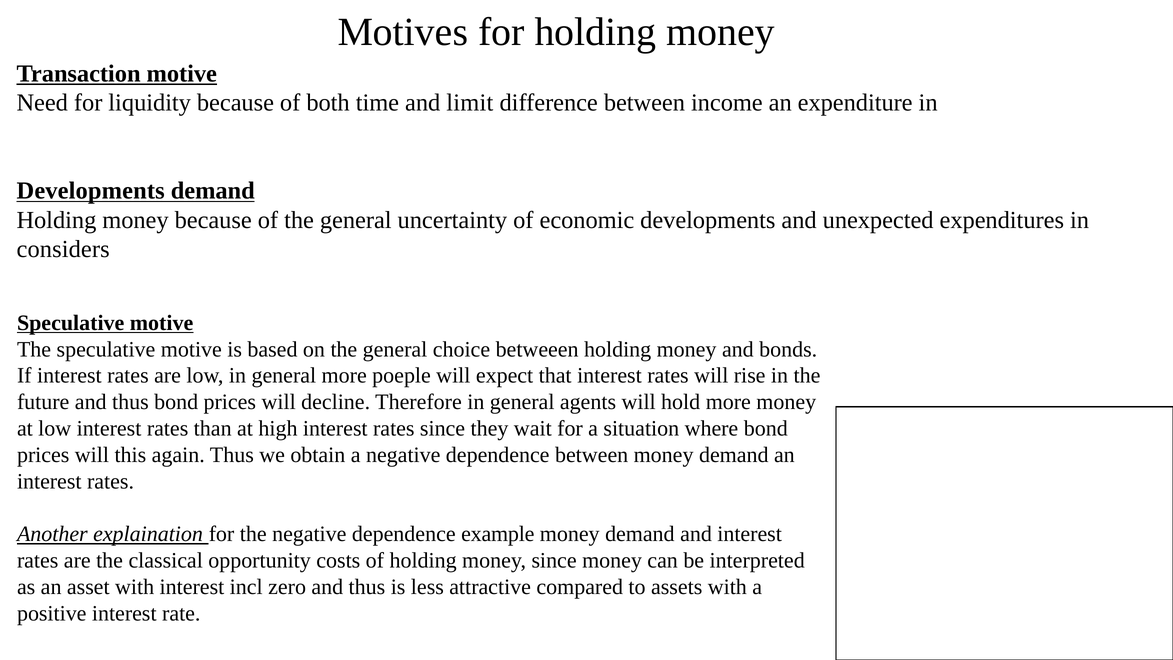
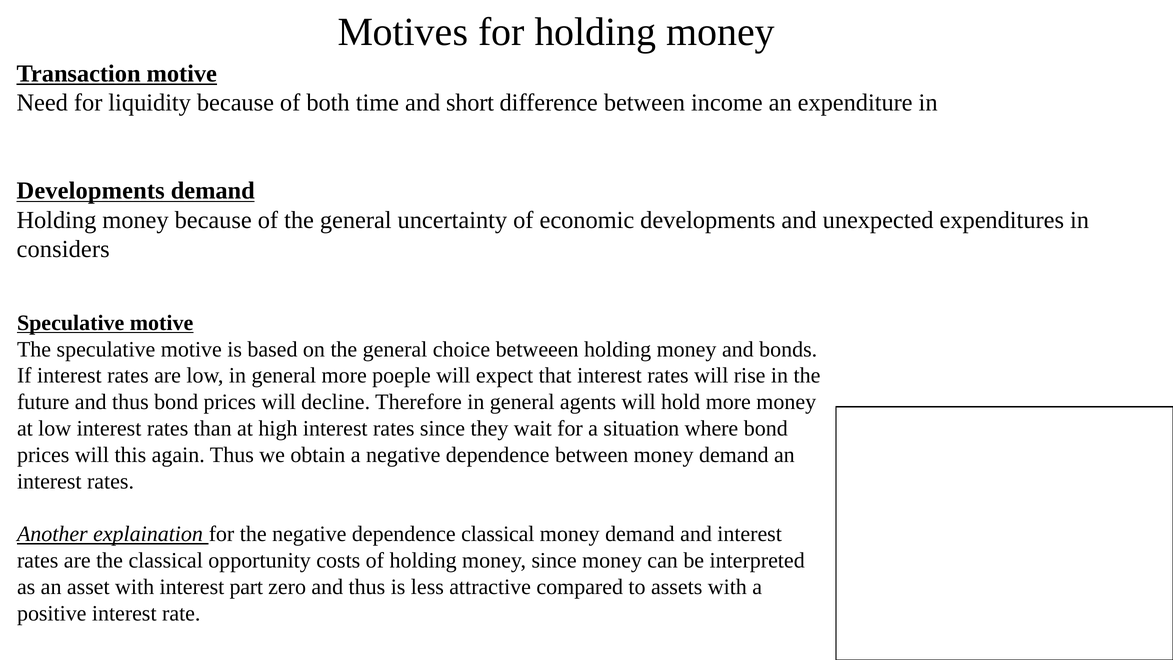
limit: limit -> short (470, 103)
dependence example: example -> classical (498, 534)
incl: incl -> part (246, 587)
